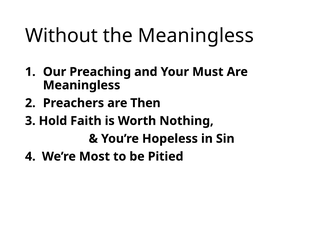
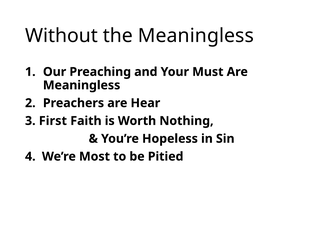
Then: Then -> Hear (145, 103)
Hold: Hold -> First (53, 121)
